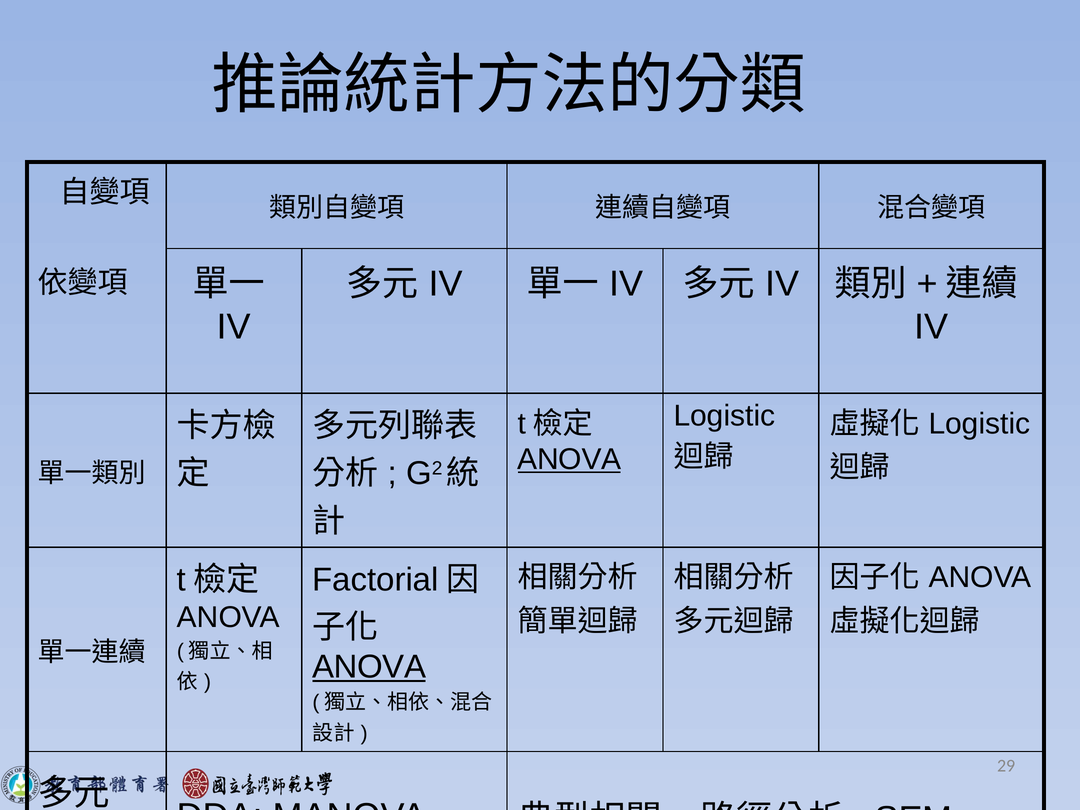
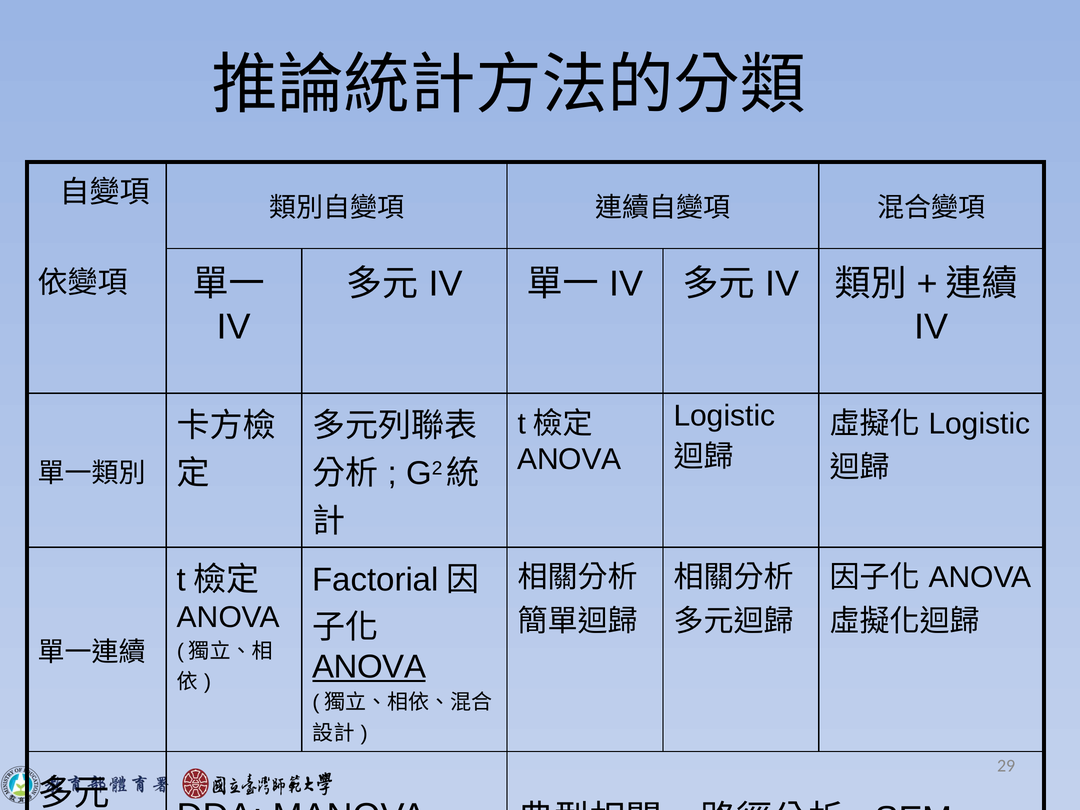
ANOVA underline: present -> none (569, 459)
